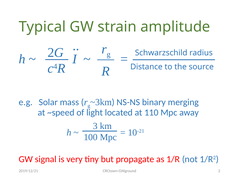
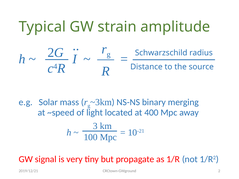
110: 110 -> 400 (151, 113)
